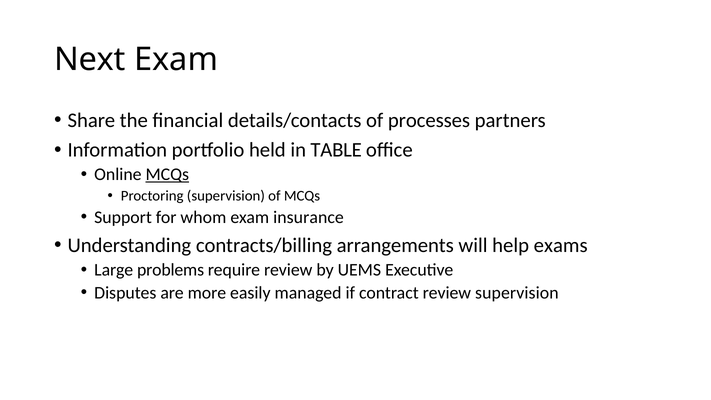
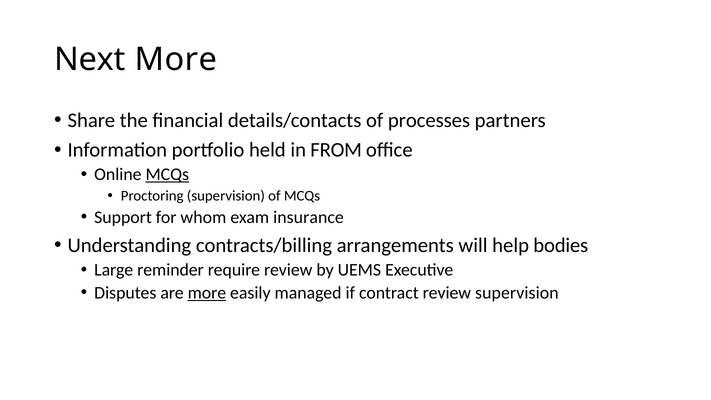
Next Exam: Exam -> More (176, 60)
TABLE: TABLE -> FROM (336, 150)
exams: exams -> bodies (561, 245)
problems: problems -> reminder (171, 270)
more underline: none -> present (207, 293)
